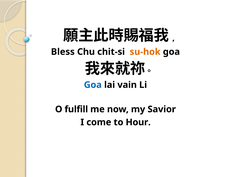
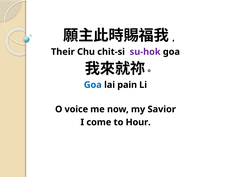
Bless: Bless -> Their (63, 52)
su-hok colour: orange -> purple (145, 52)
vain: vain -> pain (127, 85)
fulfill: fulfill -> voice (76, 109)
